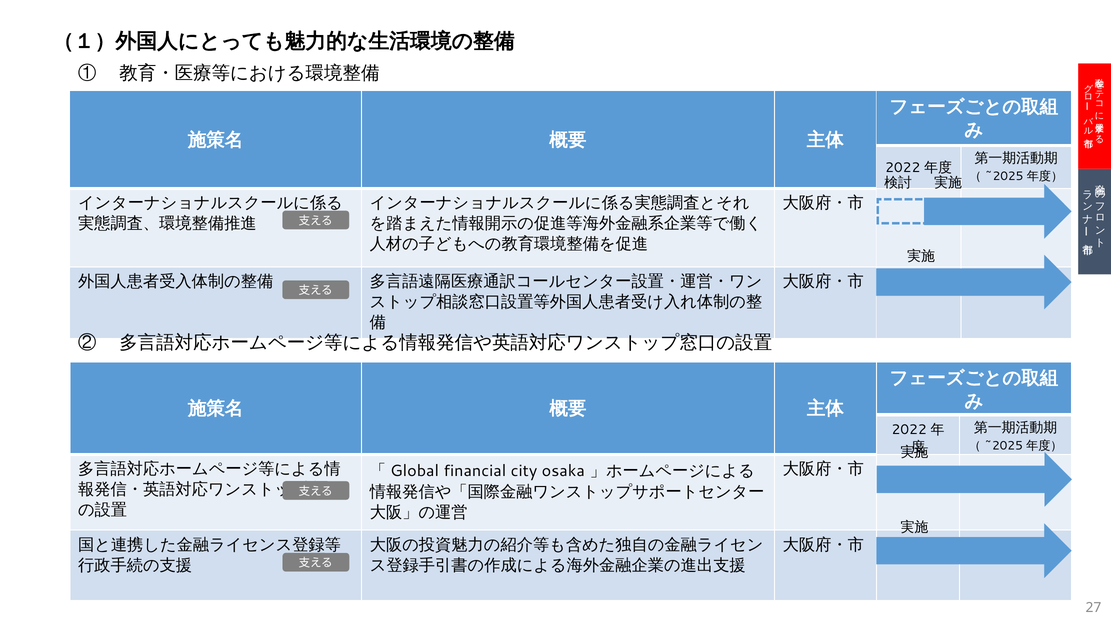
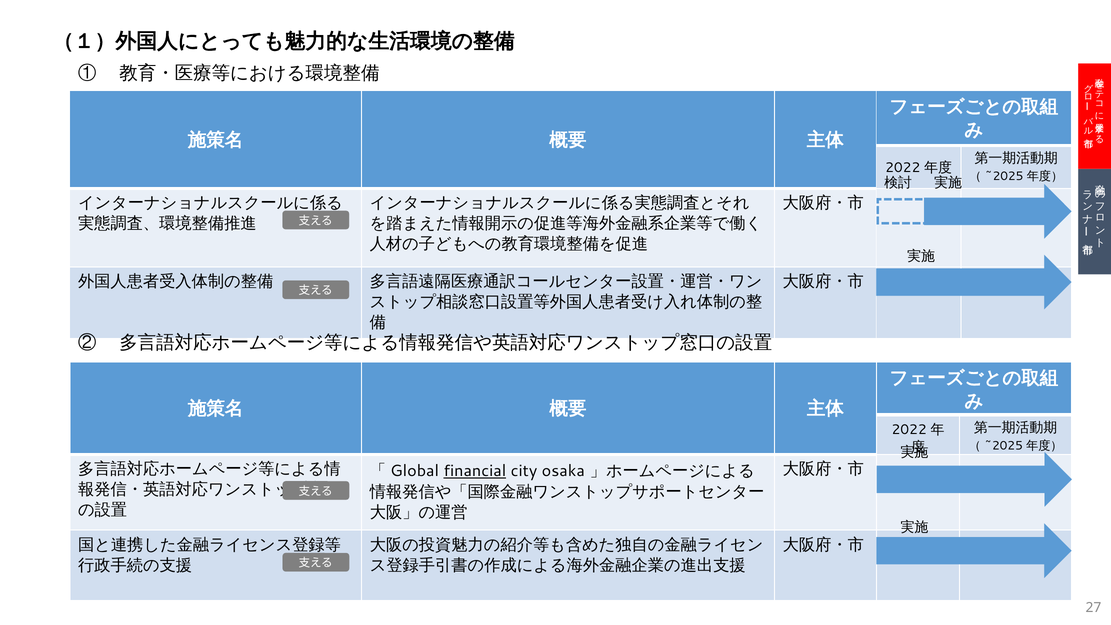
financial underline: none -> present (475, 471)
